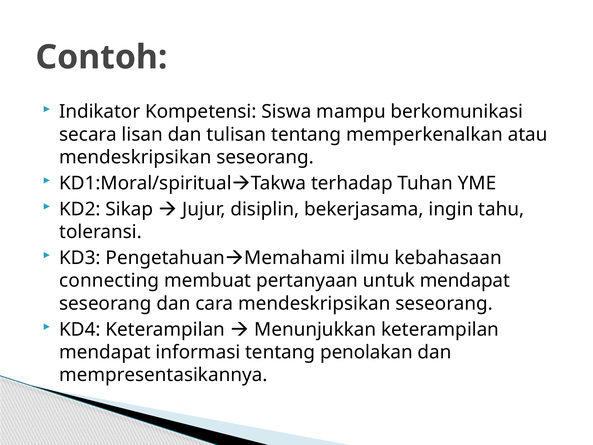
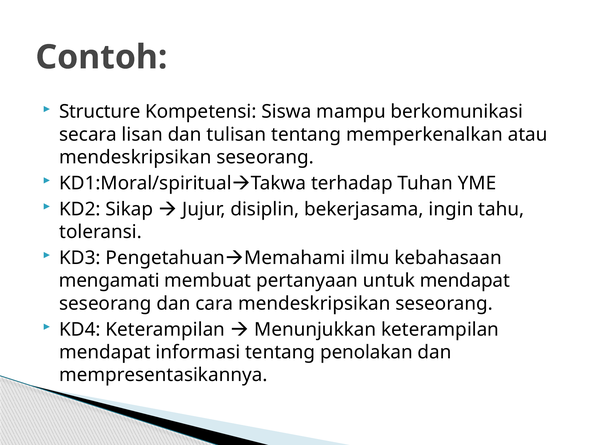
Indikator: Indikator -> Structure (100, 112)
connecting: connecting -> mengamati (109, 281)
